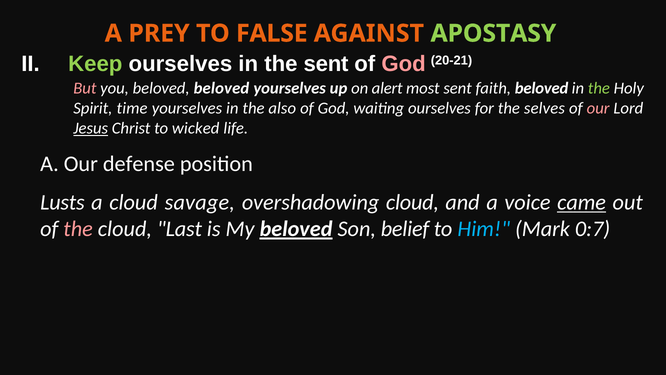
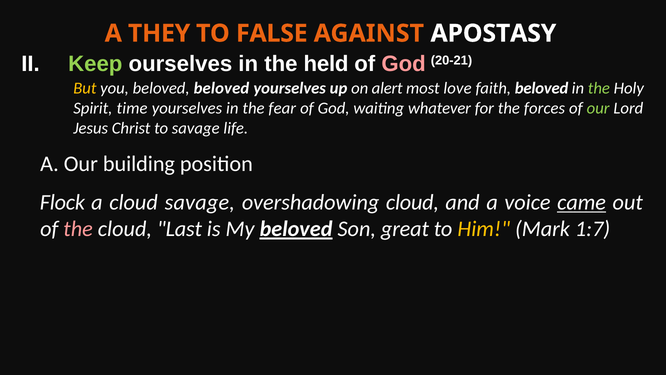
PREY: PREY -> THEY (159, 33)
APOSTASY colour: light green -> white (493, 33)
the sent: sent -> held (326, 64)
But colour: pink -> yellow (85, 88)
most sent: sent -> love (457, 88)
also: also -> fear (282, 108)
waiting ourselves: ourselves -> whatever (440, 108)
selves: selves -> forces (544, 108)
our colour: pink -> light green (598, 108)
Jesus underline: present -> none (91, 128)
to wicked: wicked -> savage (196, 128)
defense: defense -> building (139, 164)
Lusts: Lusts -> Flock (62, 202)
belief: belief -> great (405, 229)
Him colour: light blue -> yellow (484, 229)
0:7: 0:7 -> 1:7 (593, 229)
